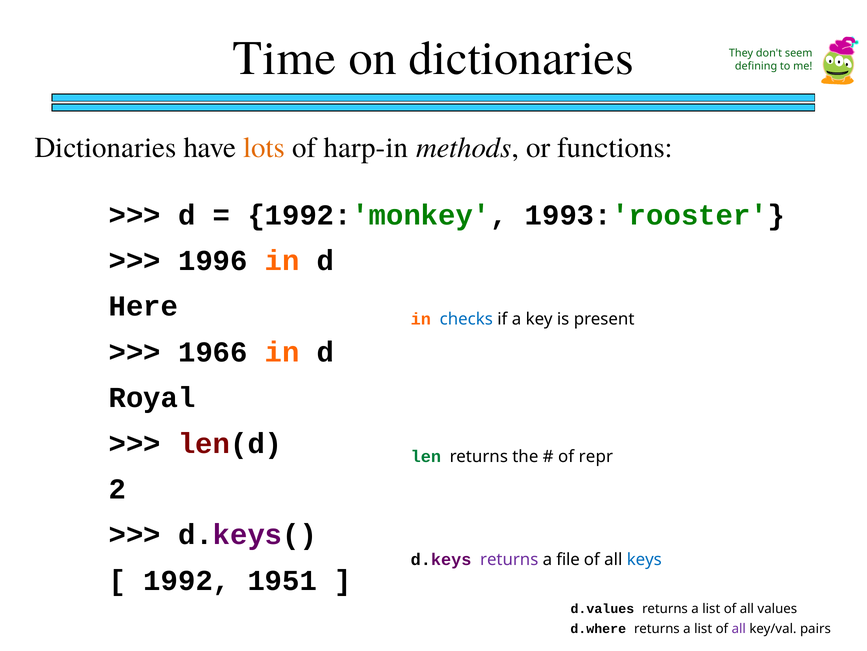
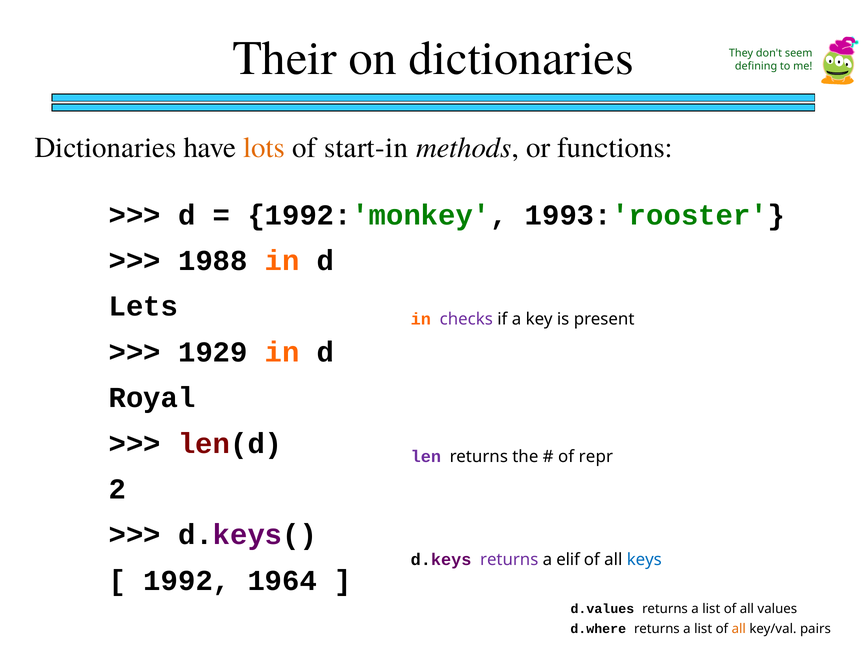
Time: Time -> Their (285, 58)
harp-in: harp-in -> start-in (366, 147)
1996: 1996 -> 1988 (213, 260)
Here: Here -> Lets (143, 306)
checks colour: blue -> purple (466, 319)
1966: 1966 -> 1929 (213, 352)
len colour: green -> purple (426, 456)
file: file -> elif (568, 559)
1951: 1951 -> 1964 (282, 580)
all colour: purple -> orange (739, 628)
